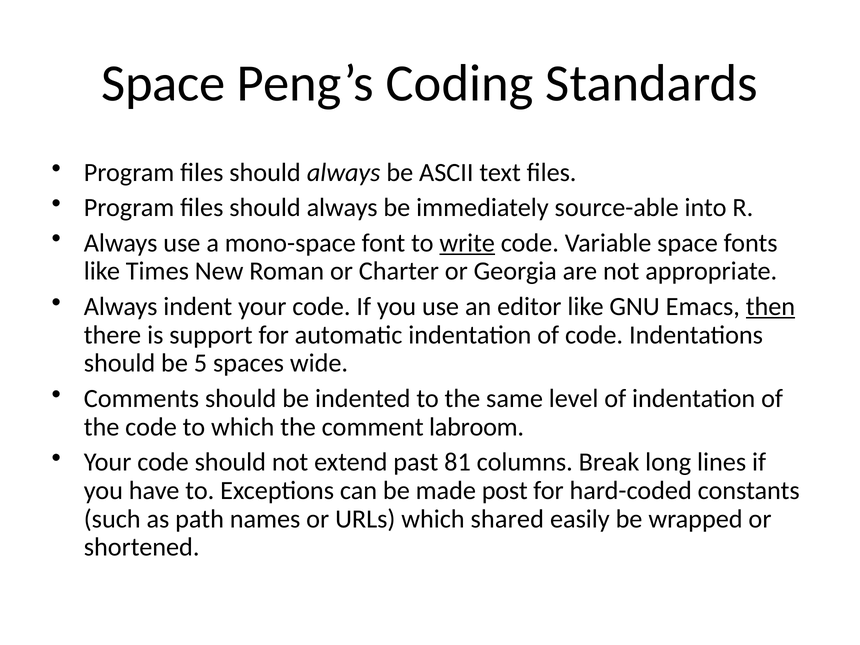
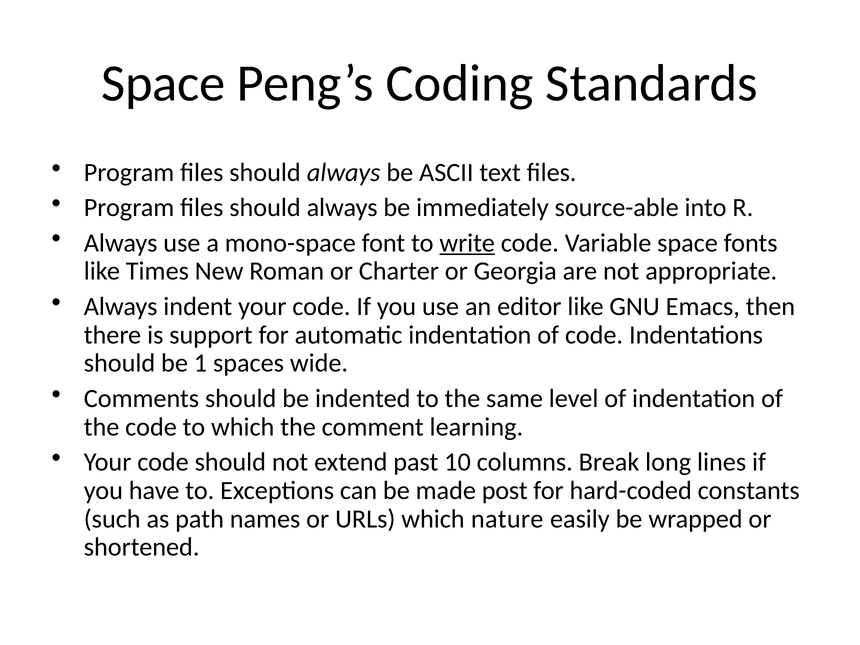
then underline: present -> none (770, 307)
5: 5 -> 1 (200, 363)
labroom: labroom -> learning (476, 427)
81: 81 -> 10 (458, 462)
shared: shared -> nature (507, 519)
